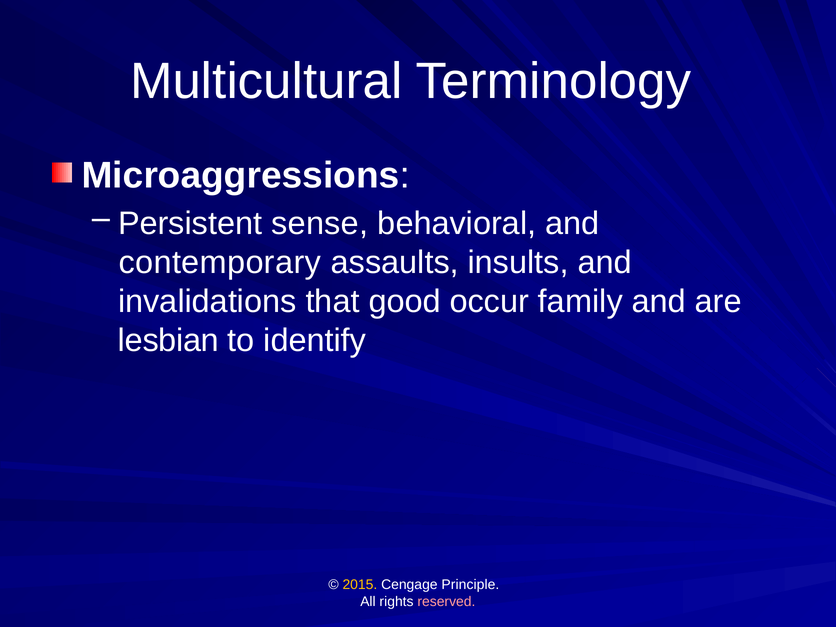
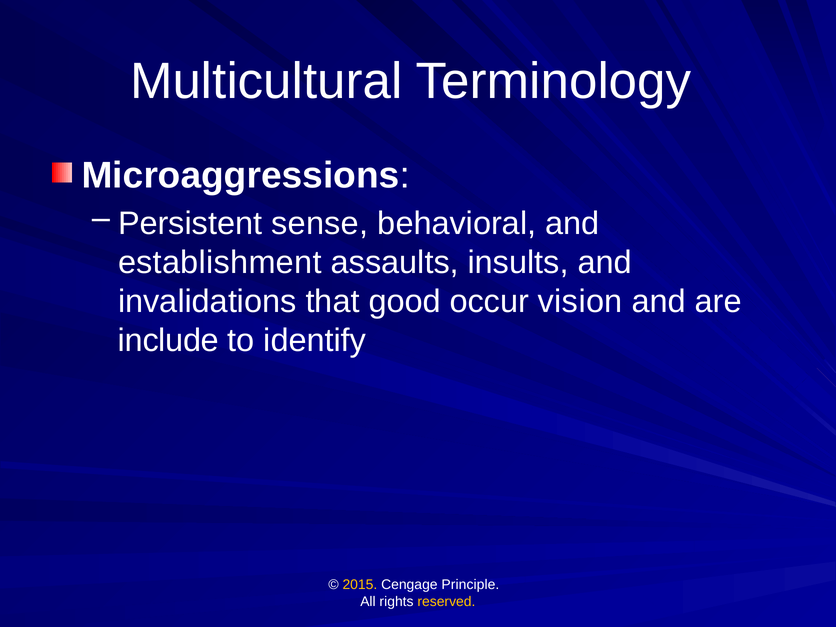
contemporary: contemporary -> establishment (220, 262)
family: family -> vision (580, 301)
lesbian: lesbian -> include (168, 340)
reserved colour: pink -> yellow (446, 601)
